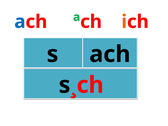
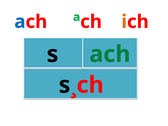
ach colour: black -> green (110, 54)
